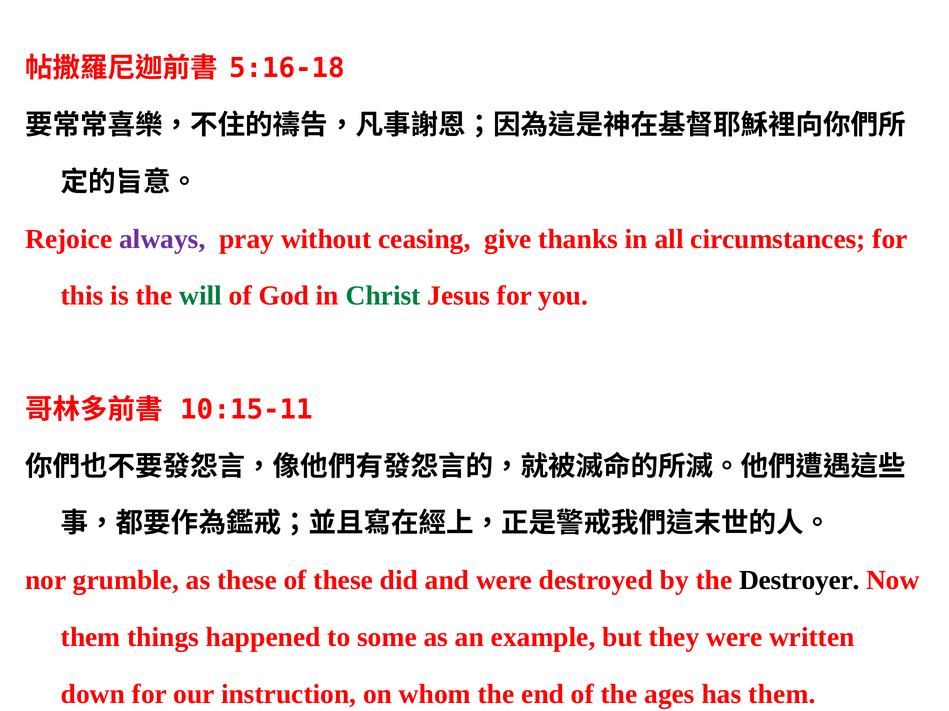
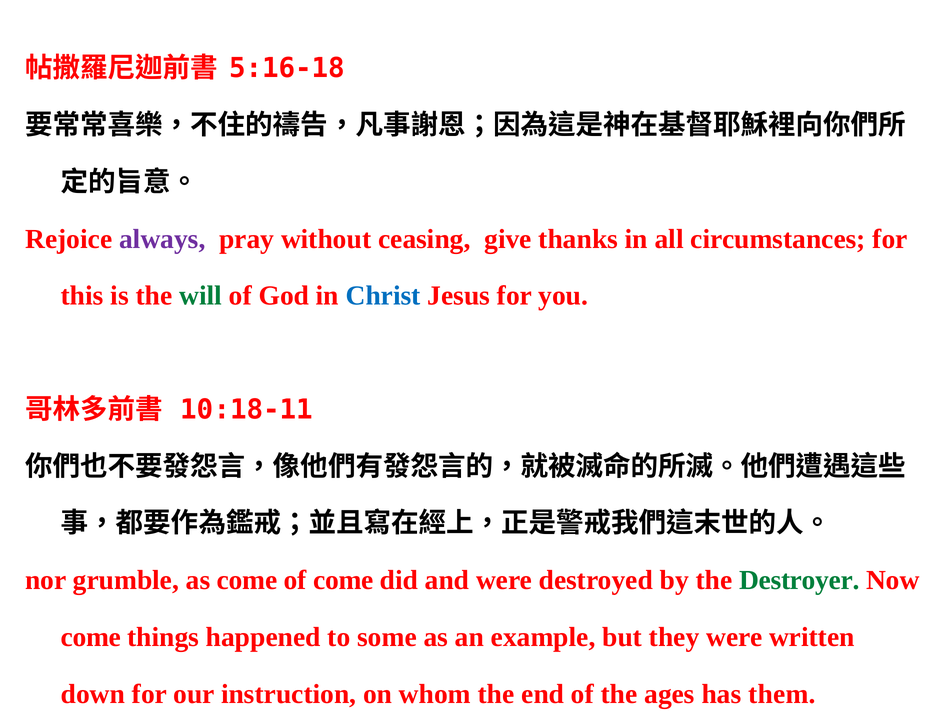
Christ colour: green -> blue (383, 296)
10:15-11: 10:15-11 -> 10:18-11 (247, 410)
as these: these -> come (247, 581)
of these: these -> come (343, 581)
Destroyer colour: black -> green (799, 581)
them: them -> come (91, 638)
